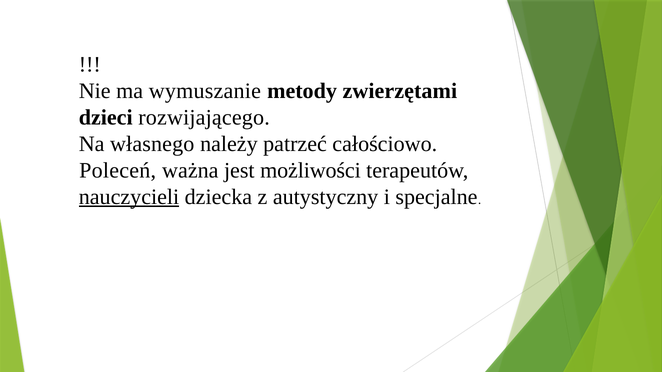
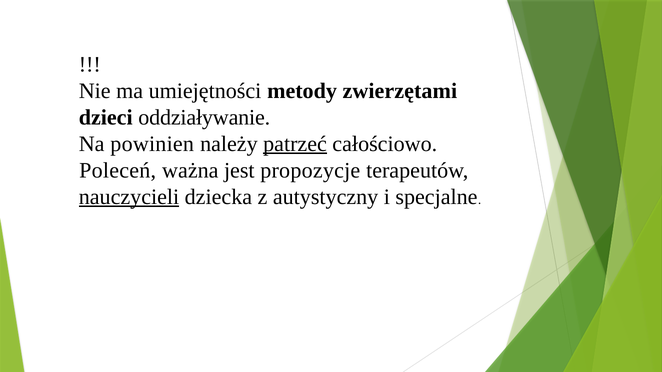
wymuszanie: wymuszanie -> umiejętności (205, 91)
rozwijającego: rozwijającego -> oddziaływanie (204, 118)
własnego: własnego -> powinien (152, 144)
patrzeć underline: none -> present (295, 144)
możliwości: możliwości -> propozycje (310, 170)
